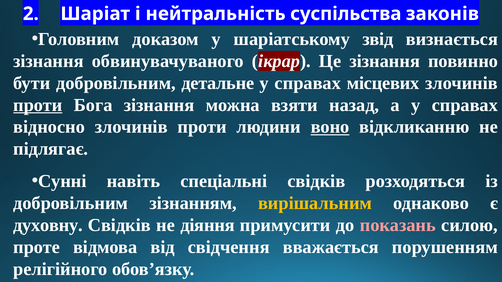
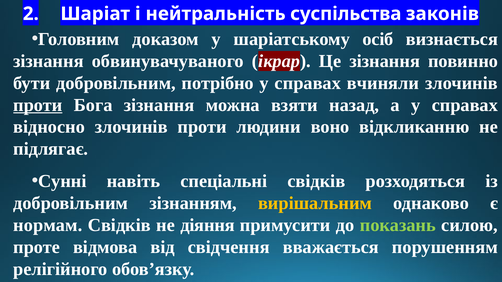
звід: звід -> осіб (378, 39)
детальне: детальне -> потрібно (218, 83)
місцевих: місцевих -> вчиняли (383, 83)
воно underline: present -> none (330, 127)
духовну: духовну -> нормам (48, 225)
показань colour: pink -> light green (398, 225)
